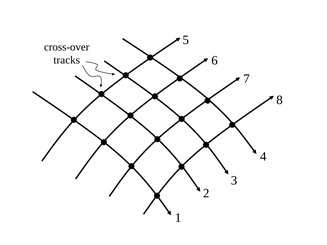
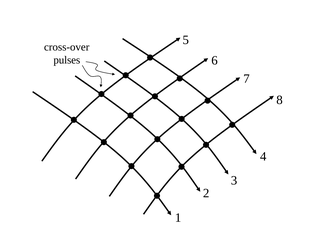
tracks: tracks -> pulses (67, 60)
